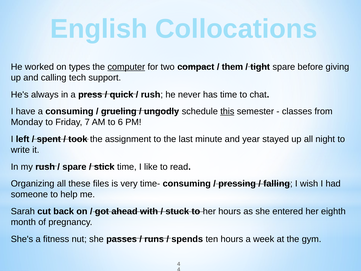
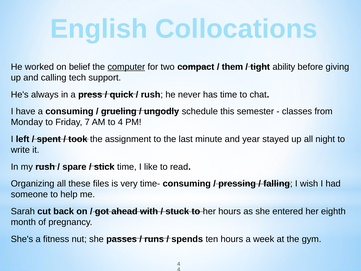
types: types -> belief (79, 67)
spare: spare -> ability (284, 67)
this underline: present -> none (227, 111)
to 6: 6 -> 4 (120, 122)
